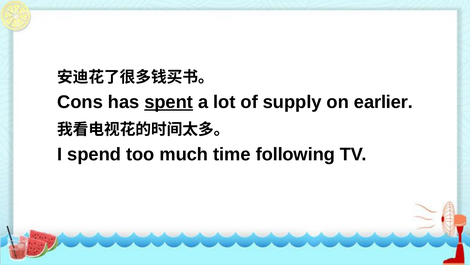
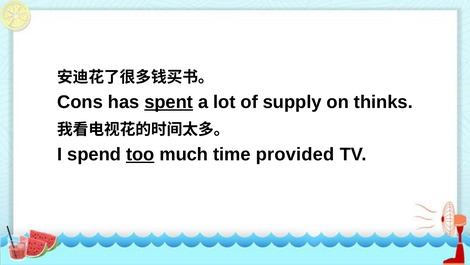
earlier: earlier -> thinks (383, 102)
too underline: none -> present (140, 154)
following: following -> provided (295, 154)
